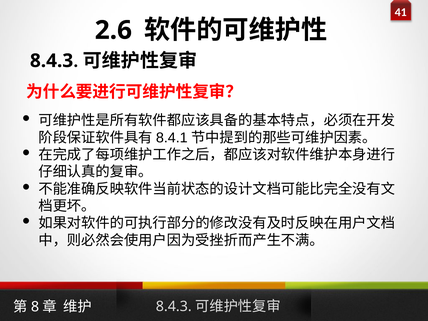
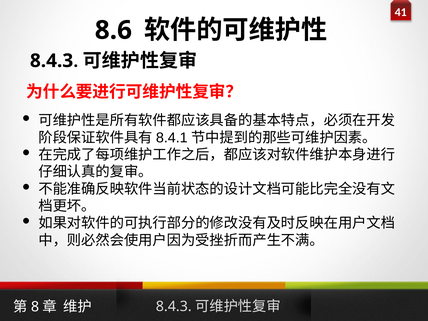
2.6: 2.6 -> 8.6 (113, 30)
